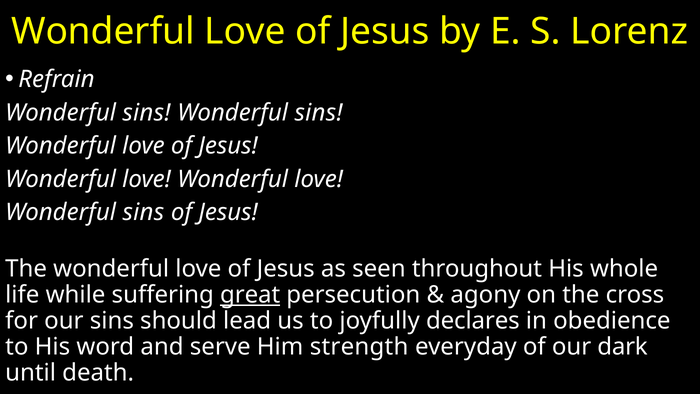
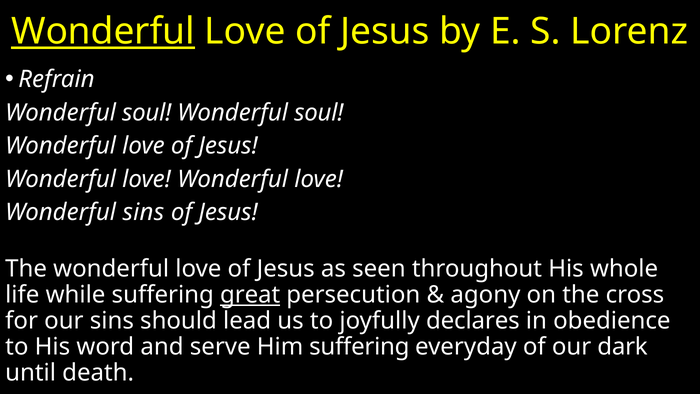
Wonderful underline: none -> present (103, 32)
sins: sins -> soul (147, 113)
sins: sins -> soul (319, 113)
Him strength: strength -> suffering (359, 347)
